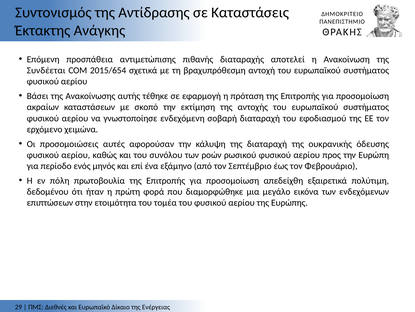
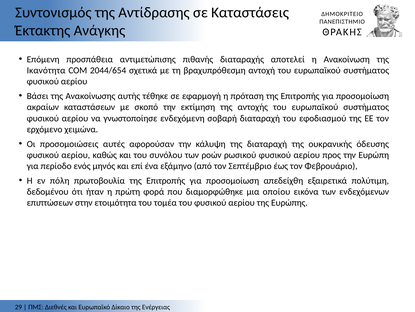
Συνδέεται: Συνδέεται -> Ικανότητα (46, 70)
2015/654: 2015/654 -> 2044/654 (108, 70)
μεγάλο: μεγάλο -> οποίου (277, 191)
